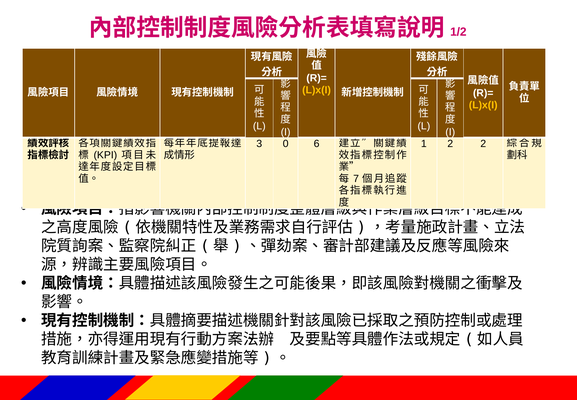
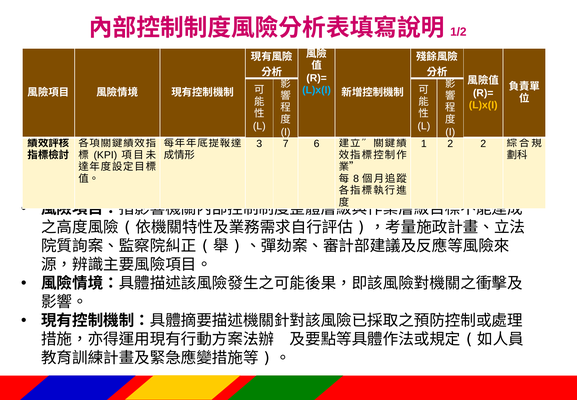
L)x(I colour: yellow -> light blue (317, 90)
0: 0 -> 7 (286, 144)
7: 7 -> 8 (356, 178)
